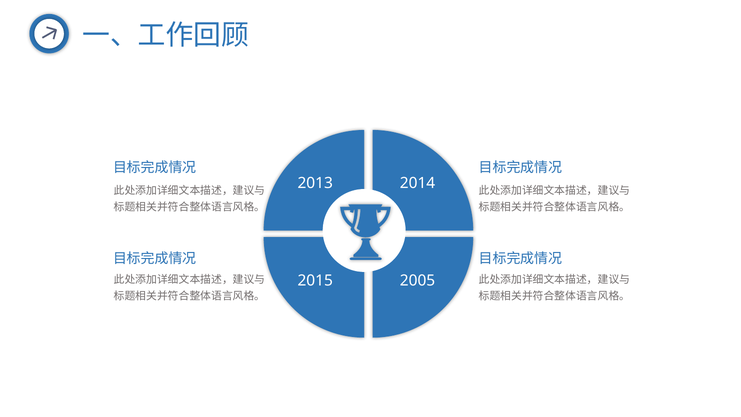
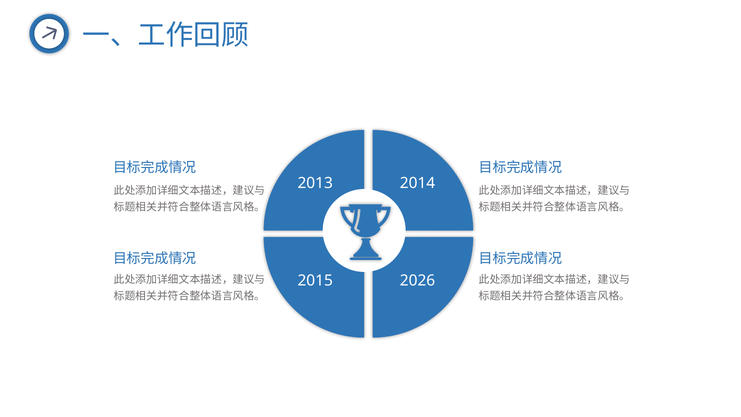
2005: 2005 -> 2026 (418, 281)
